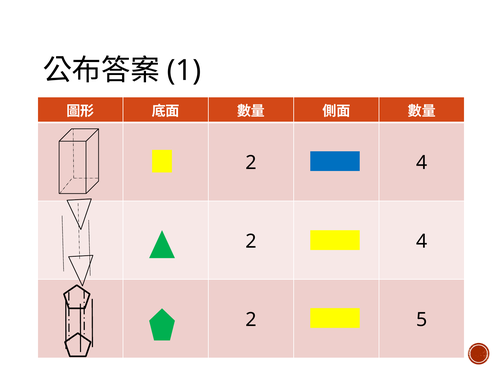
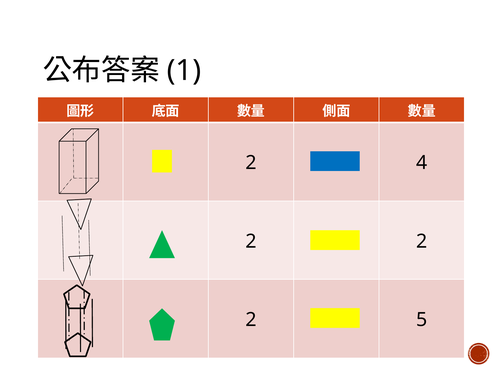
4: 4 -> 2 (422, 242)
